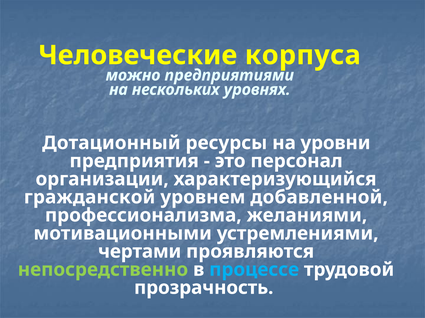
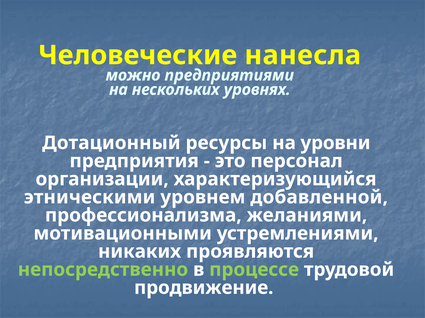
корпуса: корпуса -> нанесла (303, 55)
гражданской: гражданской -> этническими (90, 198)
чертами: чертами -> никаких (140, 252)
процессе colour: light blue -> light green (254, 270)
прозрачность: прозрачность -> продвижение (204, 288)
